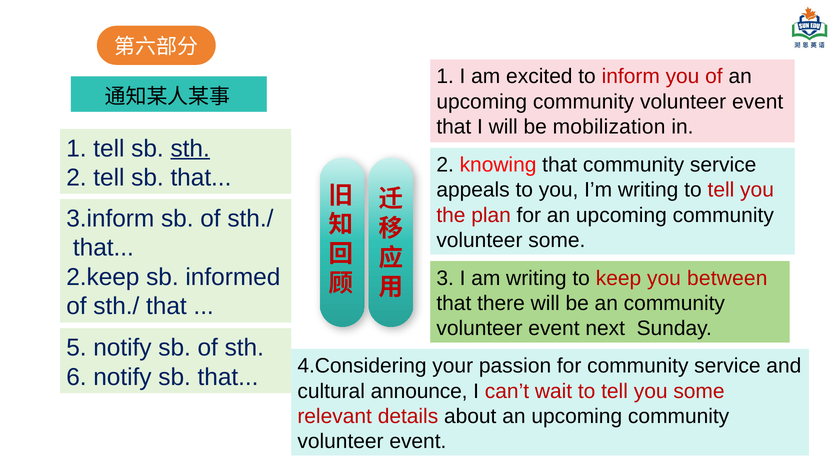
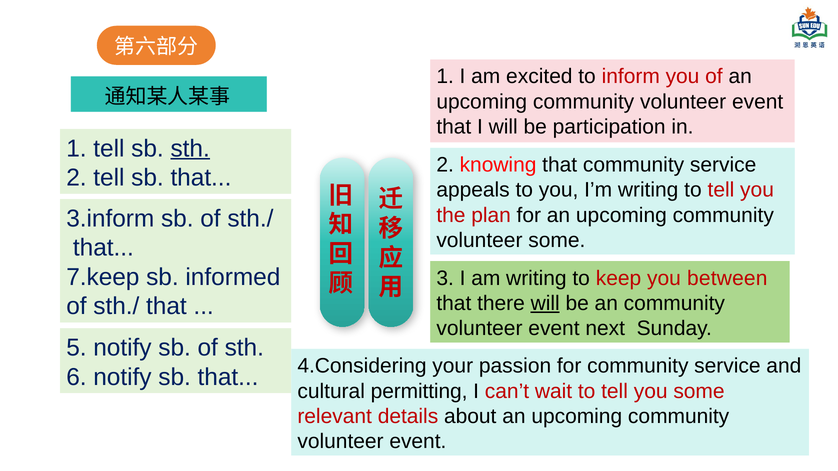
mobilization: mobilization -> participation (609, 127)
2.keep: 2.keep -> 7.keep (103, 277)
will underline: none -> present (545, 304)
announce: announce -> permitting (419, 391)
